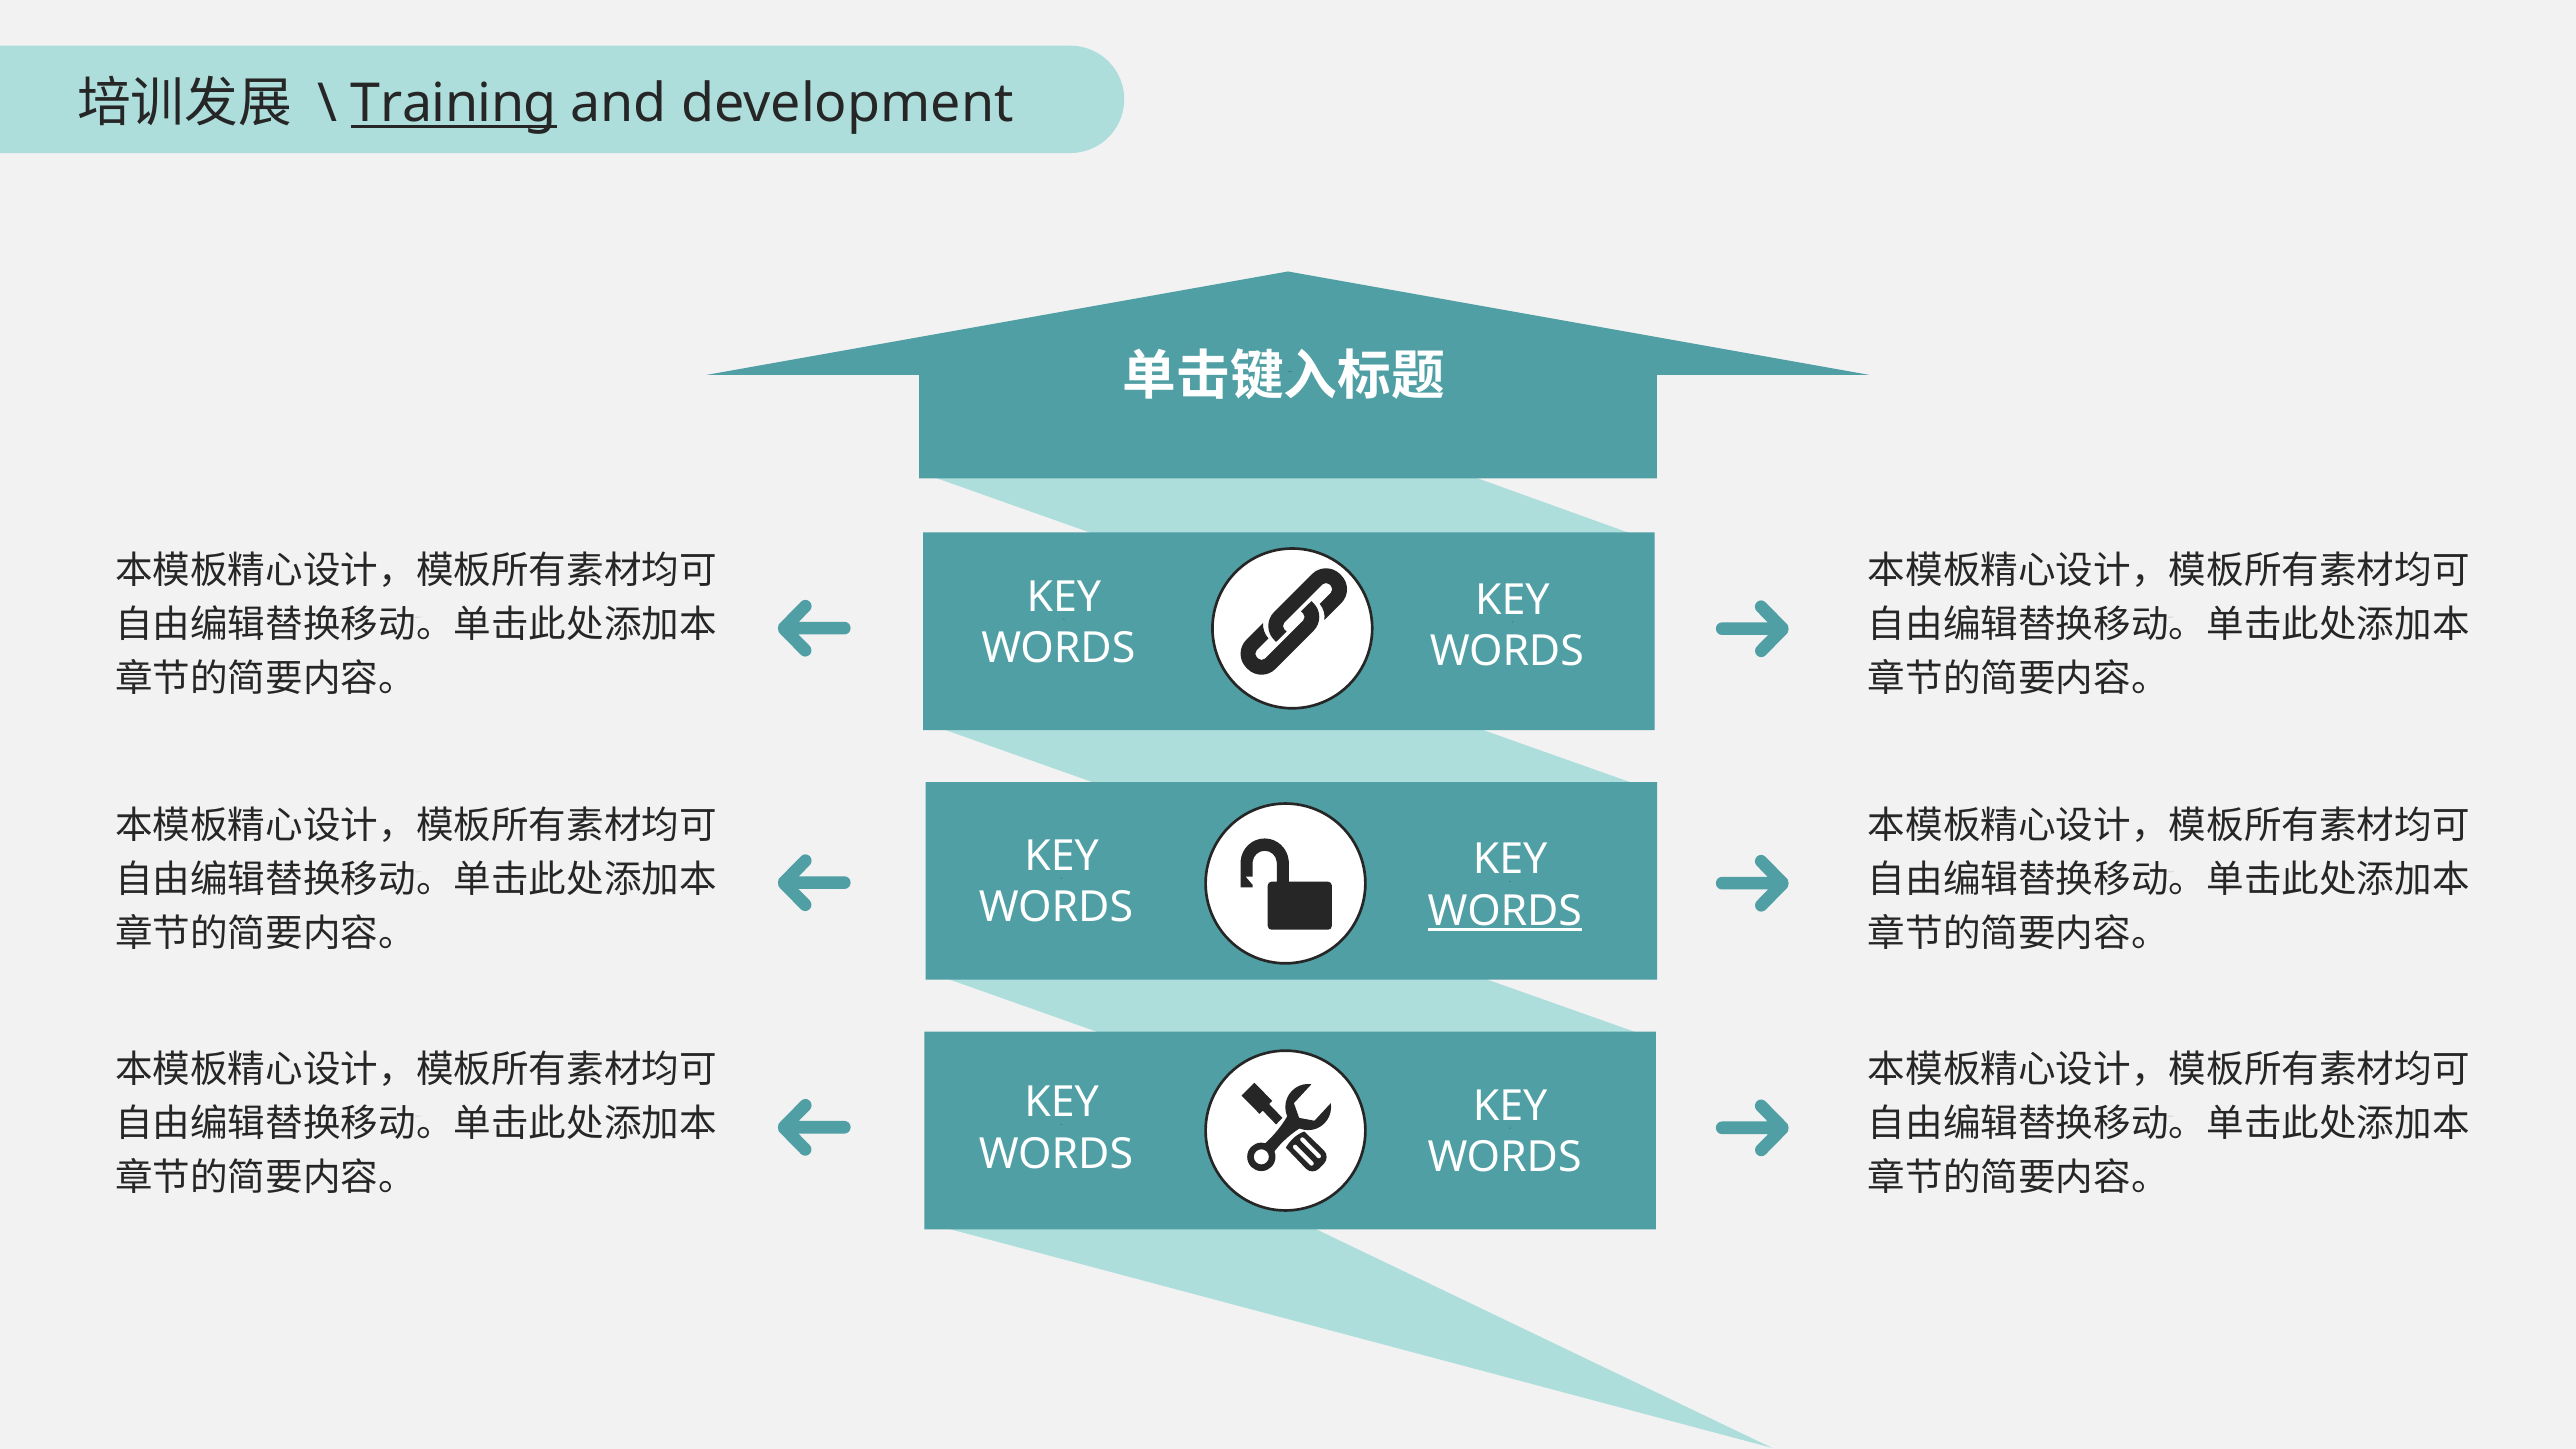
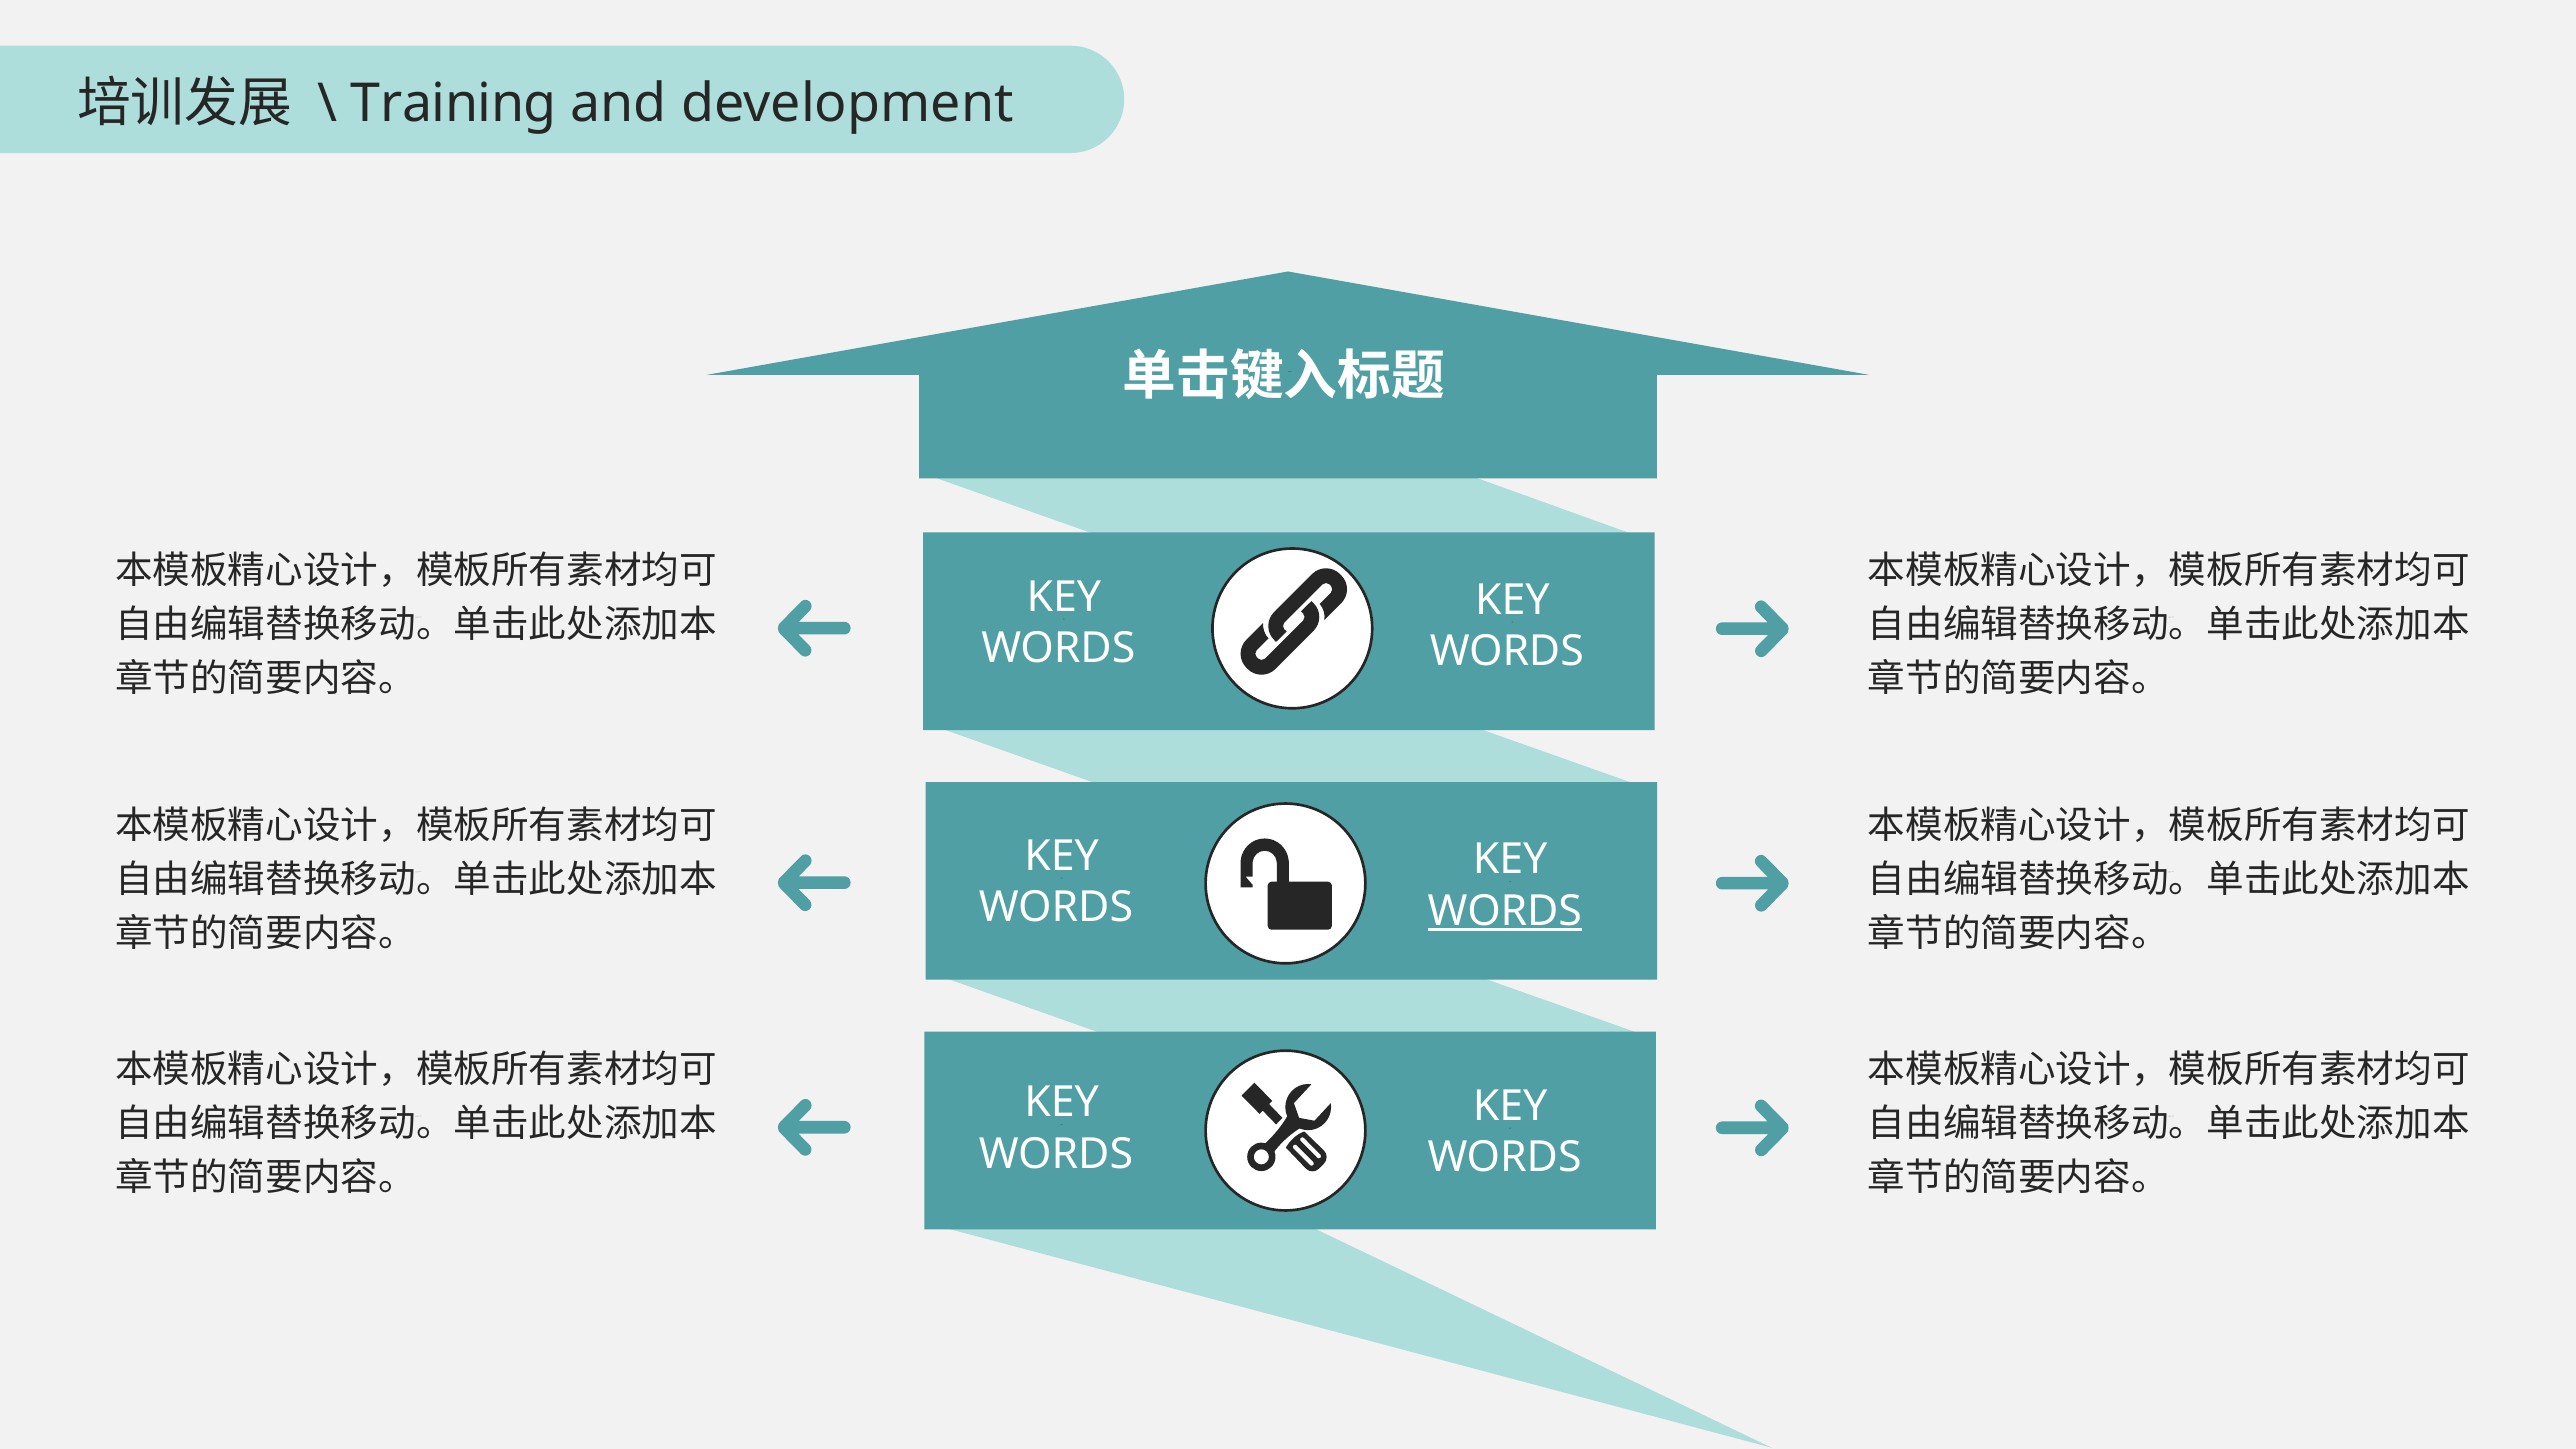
Training underline: present -> none (454, 104)
